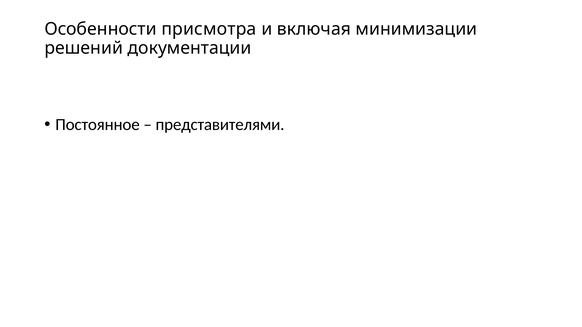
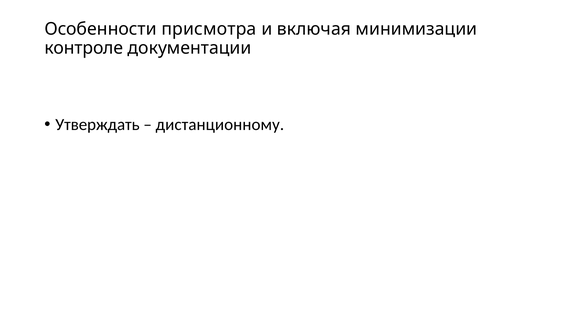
решений: решений -> контроле (84, 48)
Постоянное: Постоянное -> Утверждать (97, 125)
представителями: представителями -> дистанционному (220, 125)
